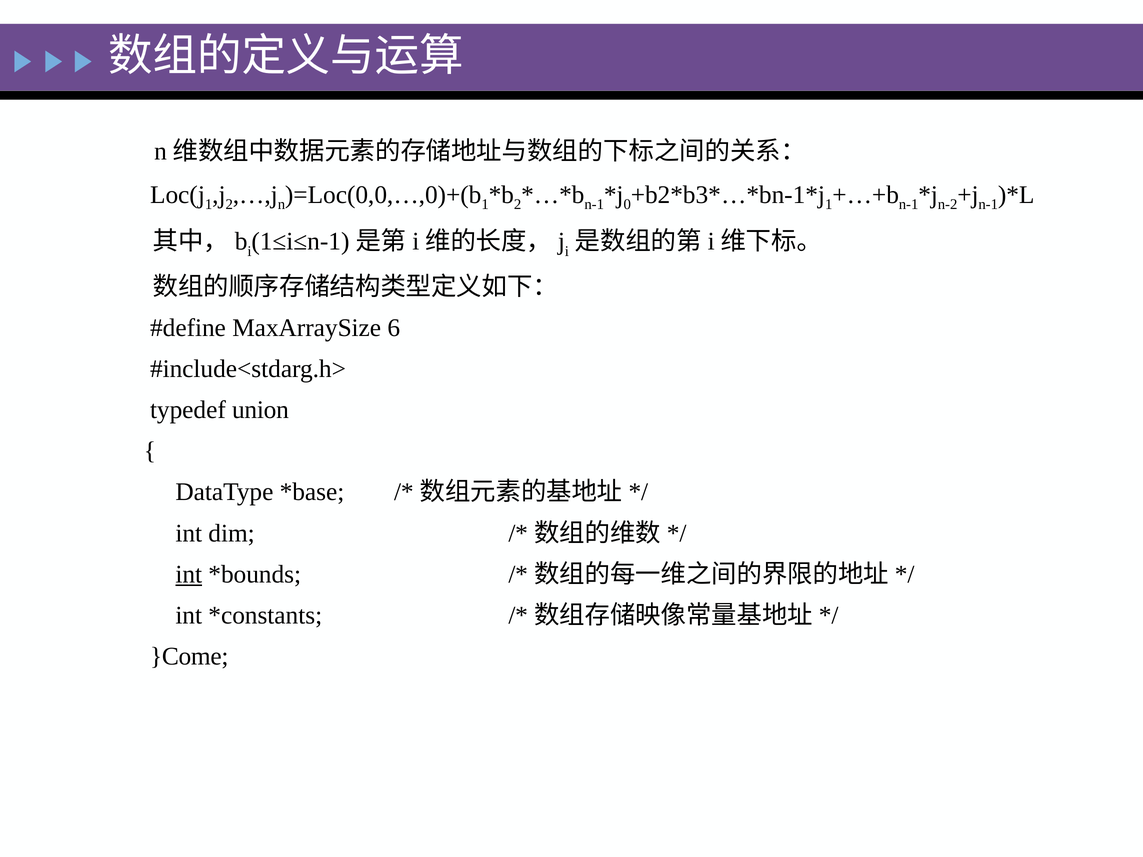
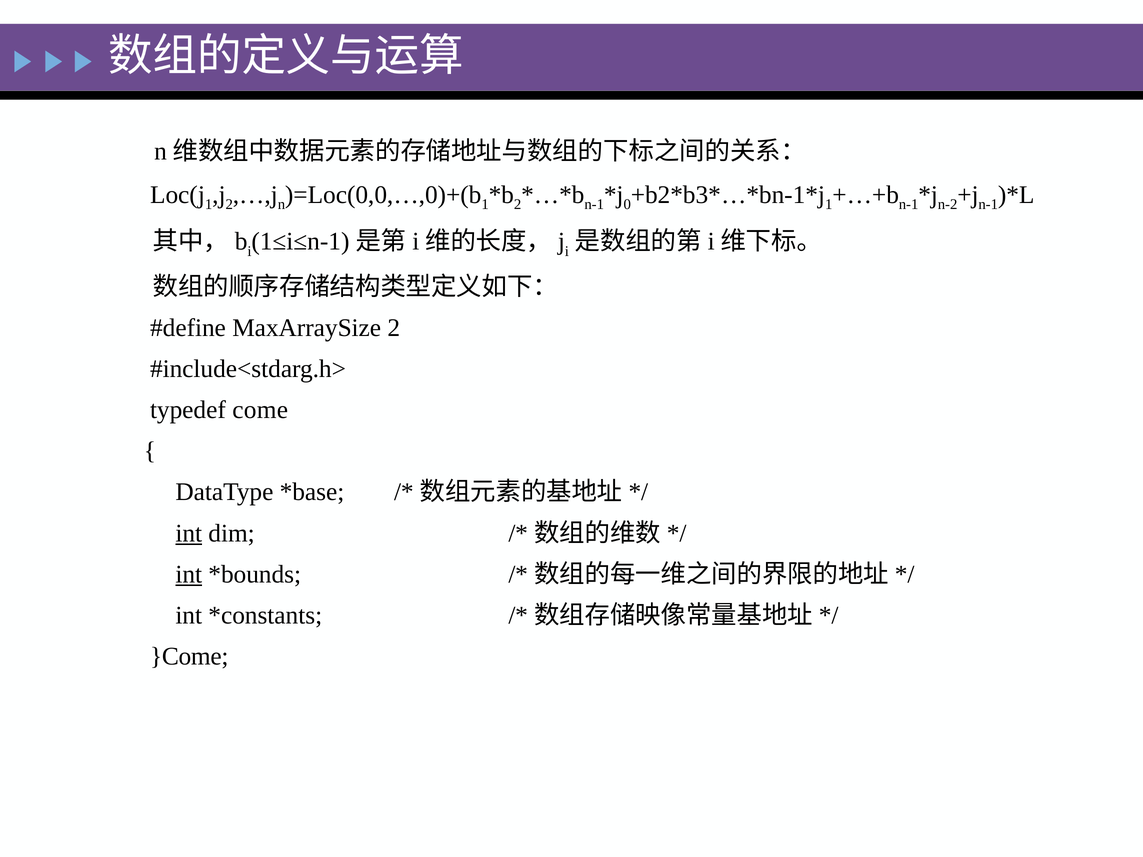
MaxArraySize 6: 6 -> 2 (394, 328)
union: union -> come (260, 410)
int underline: none -> present (189, 533)
